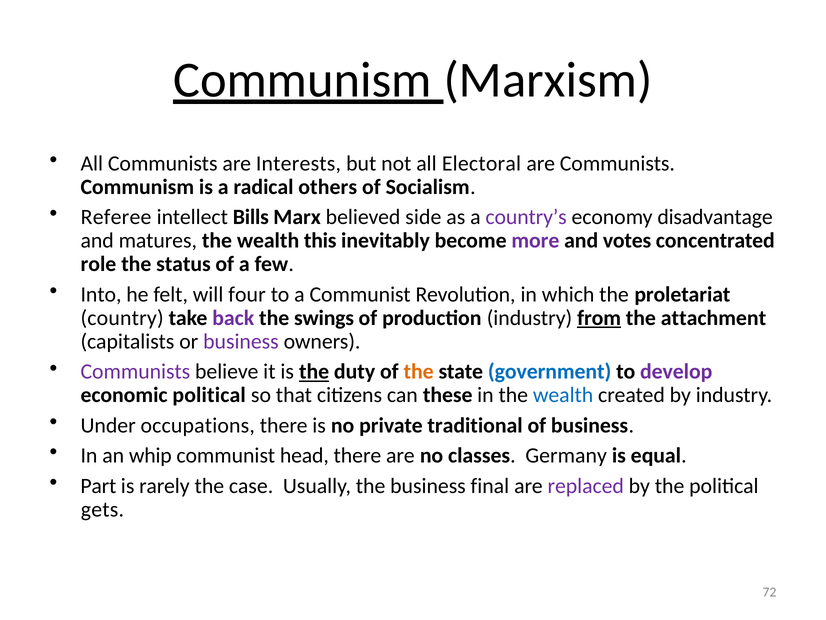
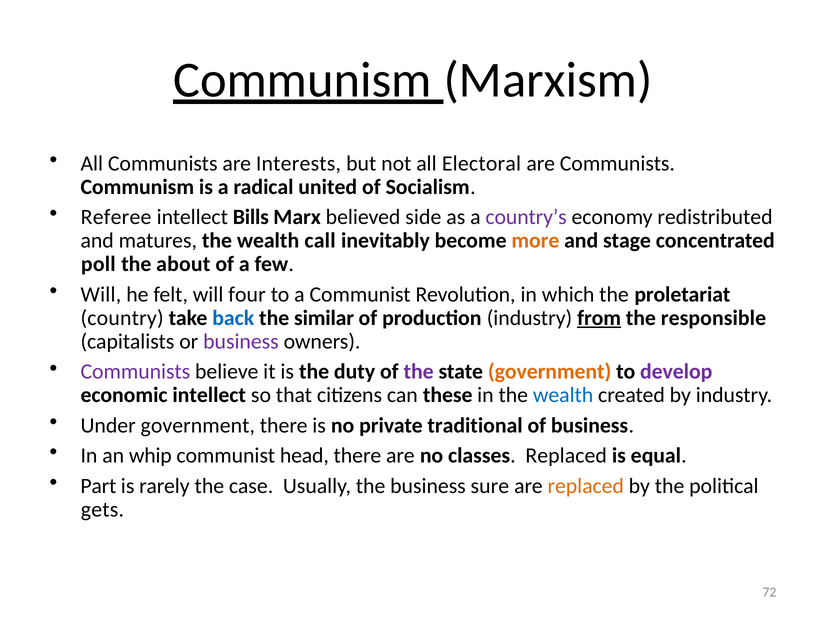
others: others -> united (328, 187)
disadvantage: disadvantage -> redistributed (715, 217)
this: this -> call (320, 241)
more colour: purple -> orange (535, 241)
votes: votes -> stage (627, 241)
role: role -> poll (98, 264)
status: status -> about (183, 264)
Into: Into -> Will (101, 294)
back colour: purple -> blue (233, 318)
swings: swings -> similar (324, 318)
attachment: attachment -> responsible (713, 318)
the underline: present -> none (314, 371)
the colour: orange -> purple (419, 371)
government colour: blue -> orange (550, 371)
economic political: political -> intellect (209, 395)
Under occupations: occupations -> government (198, 425)
classes Germany: Germany -> Replaced (566, 455)
final: final -> sure (490, 485)
replaced colour: purple -> orange (586, 485)
